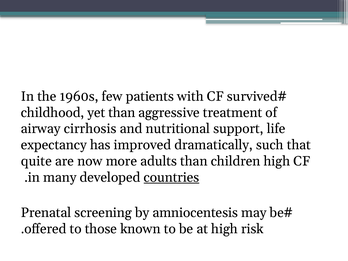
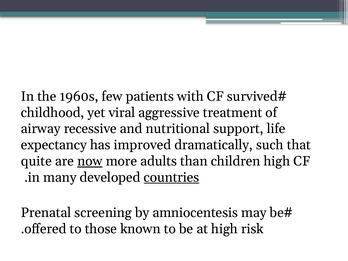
yet than: than -> viral (122, 113)
cirrhosis: cirrhosis -> recessive (90, 129)
now underline: none -> present (90, 161)
